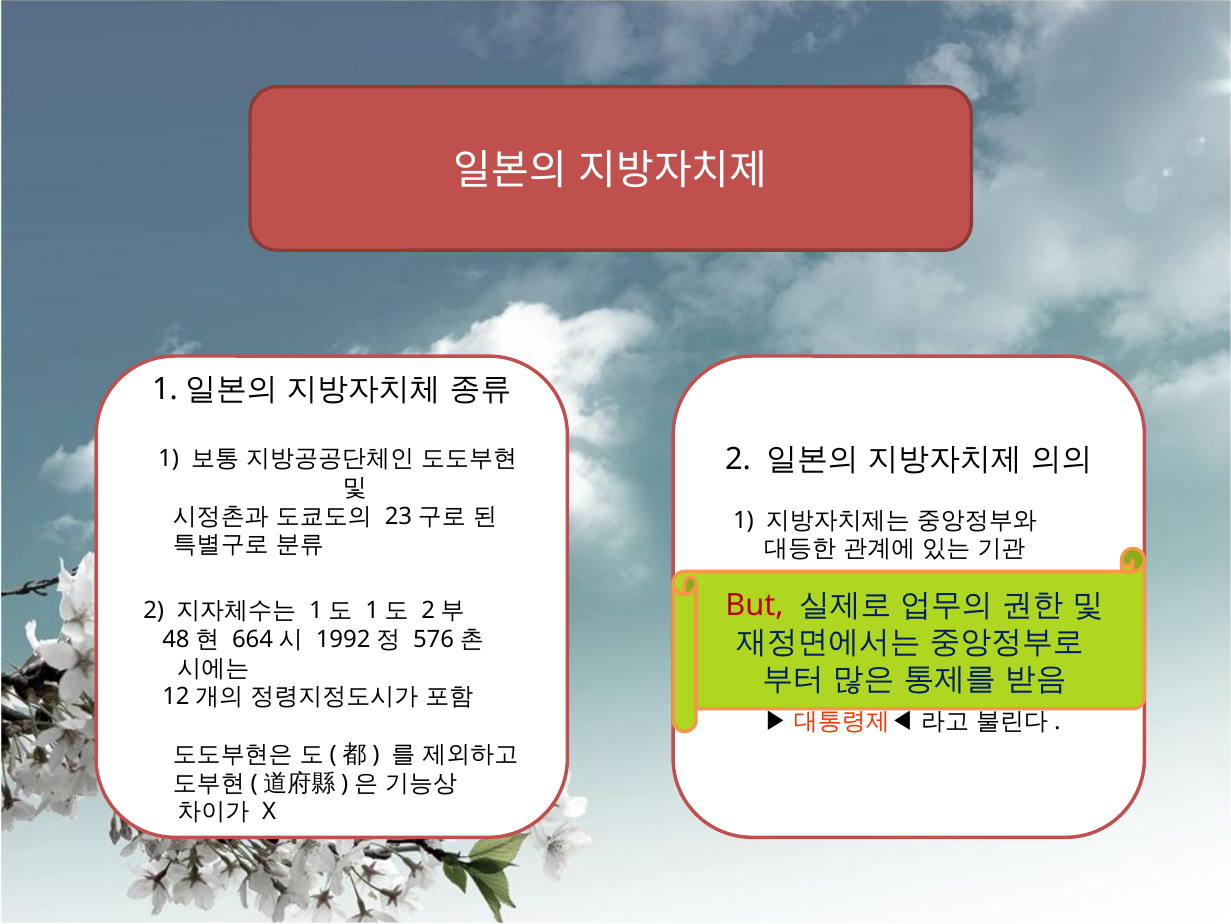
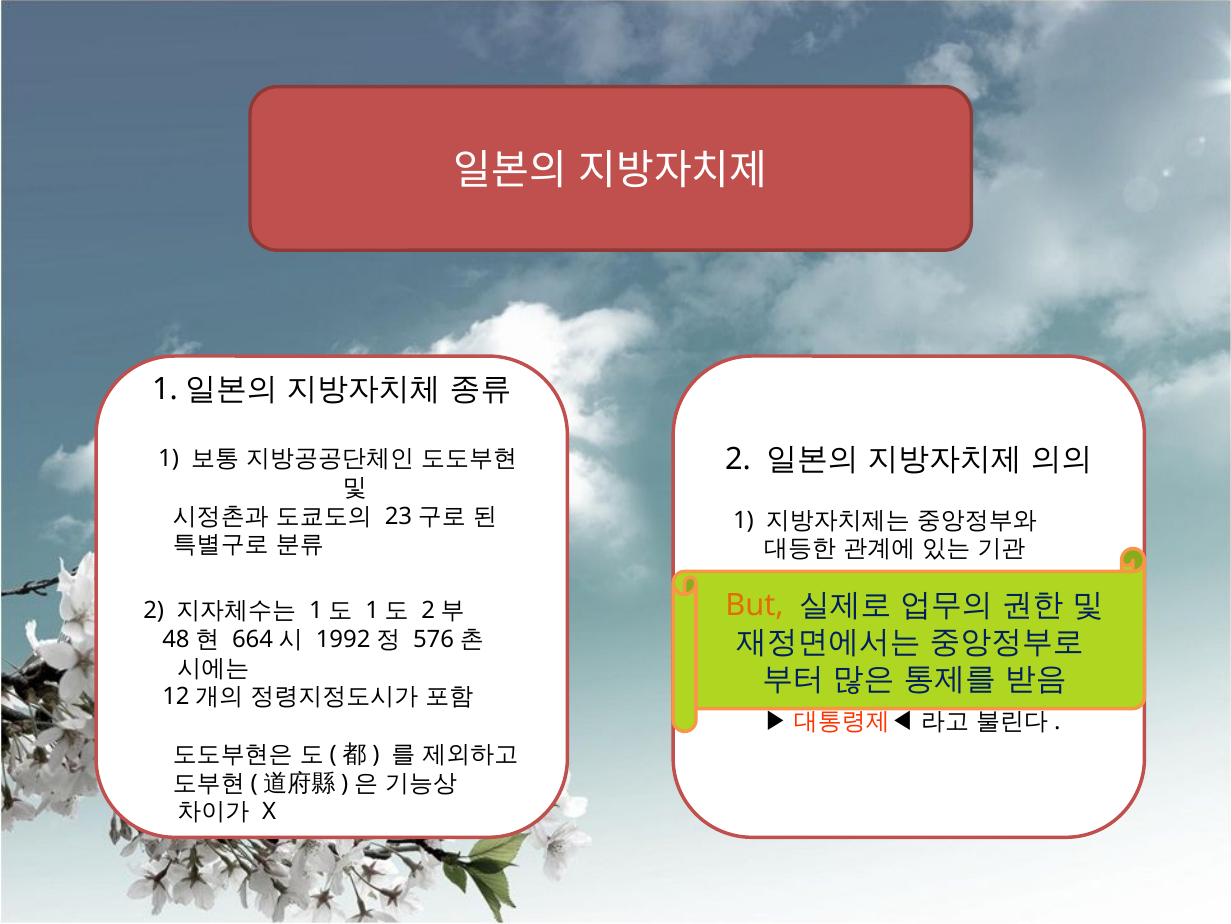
But colour: red -> orange (755, 605)
